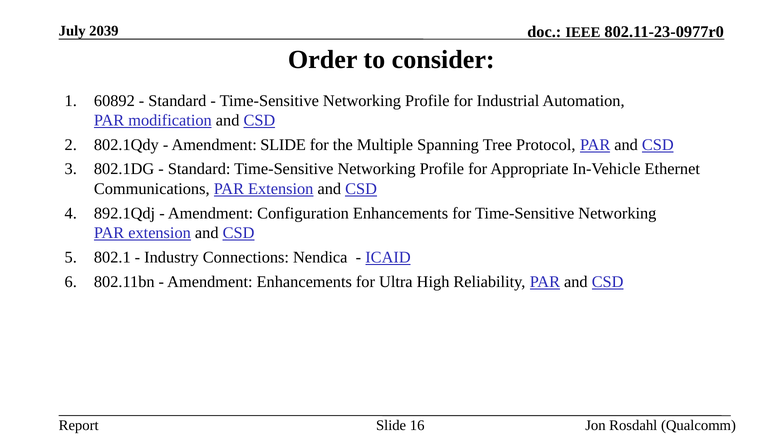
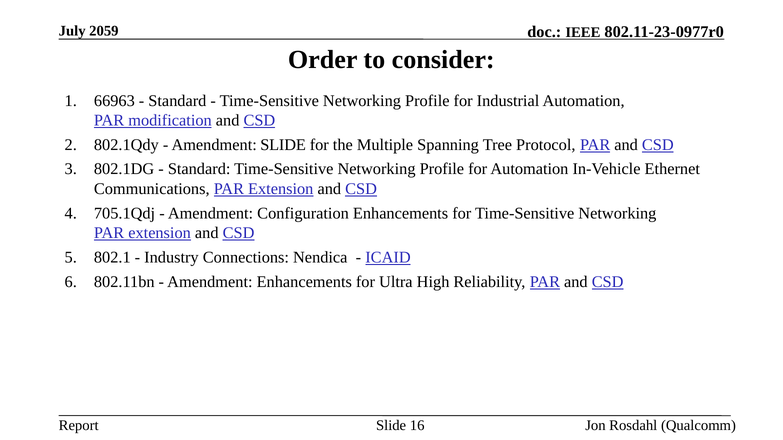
2039: 2039 -> 2059 (104, 31)
60892: 60892 -> 66963 (114, 101)
for Appropriate: Appropriate -> Automation (529, 169)
892.1Qdj: 892.1Qdj -> 705.1Qdj (125, 213)
